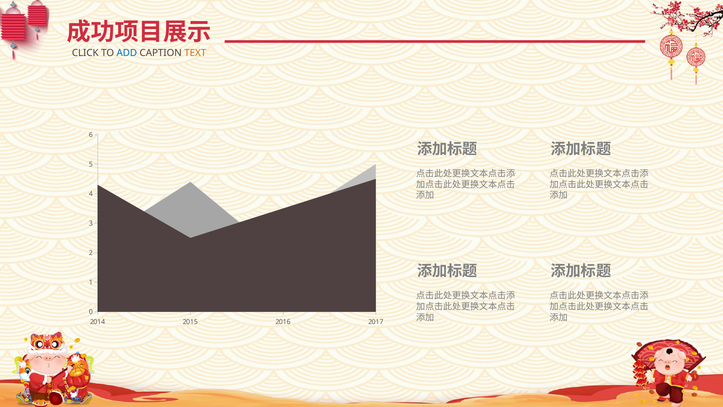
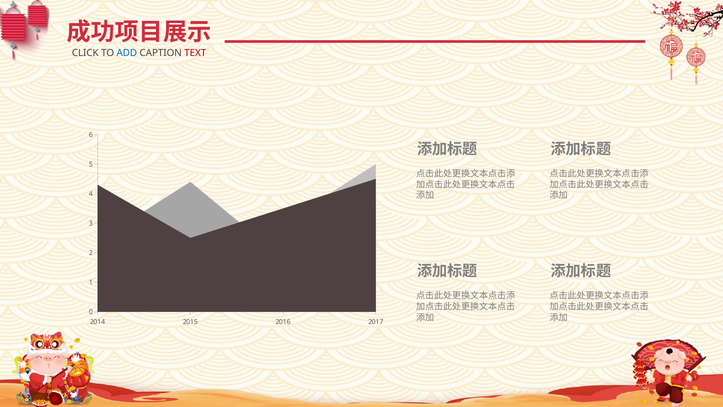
TEXT colour: orange -> red (195, 53)
